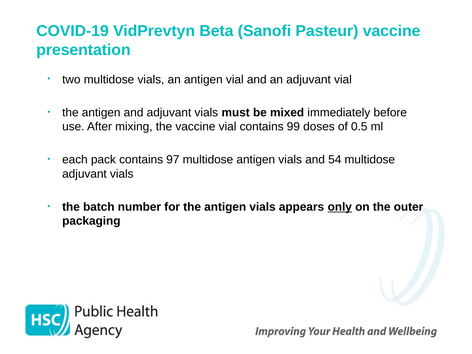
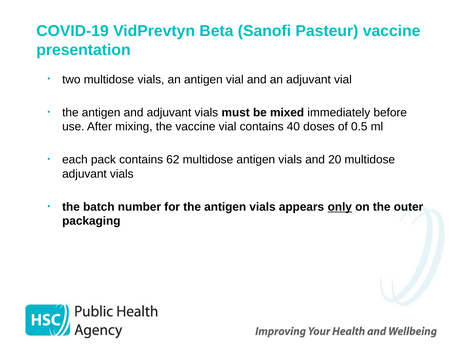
99: 99 -> 40 (293, 127)
97: 97 -> 62 (173, 160)
54: 54 -> 20 (335, 160)
